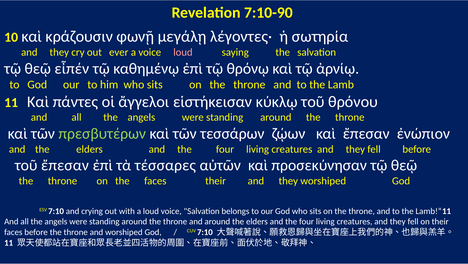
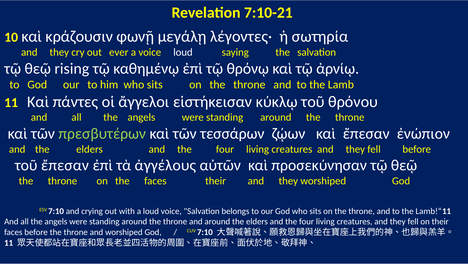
7:10-90: 7:10-90 -> 7:10-21 (268, 13)
loud colour: pink -> white (183, 52)
εἶπέν: εἶπέν -> rising (72, 68)
τέσσαρες: τέσσαρες -> ἀγγέλους (165, 165)
